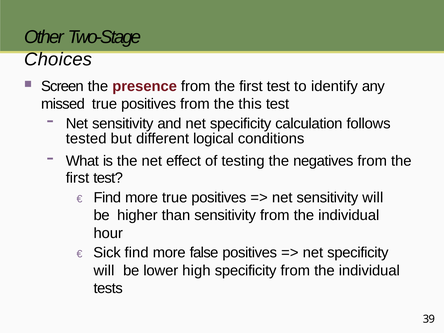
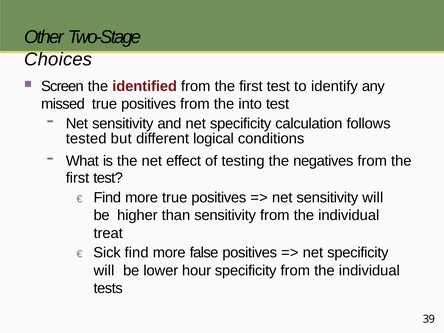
presence: presence -> identified (145, 86)
this: this -> into (250, 104)
hour: hour -> treat (108, 233)
high: high -> hour (197, 270)
